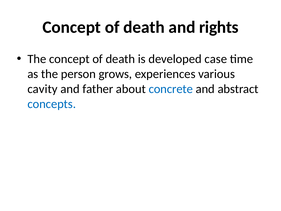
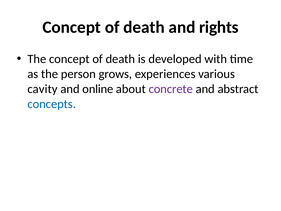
case: case -> with (216, 59)
father: father -> online (98, 89)
concrete colour: blue -> purple (171, 89)
